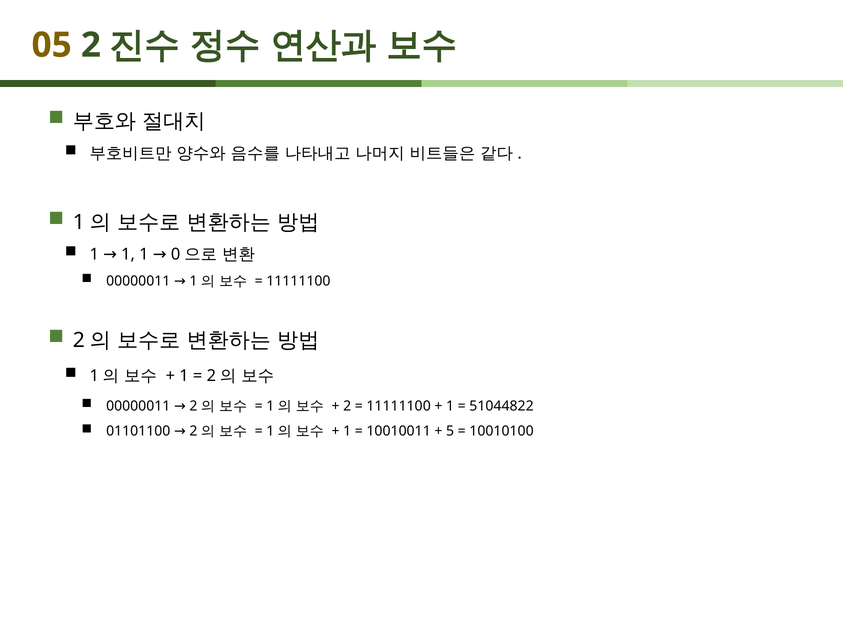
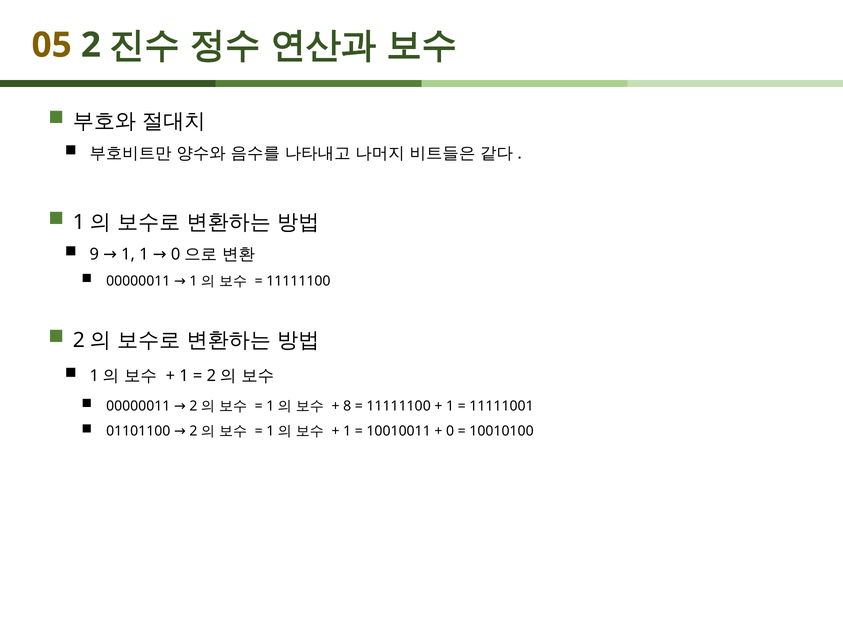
1: 1 -> 9 (94, 254)
2: 2 -> 8 (347, 406)
51044822: 51044822 -> 11111001 (502, 406)
5: 5 -> 0 (450, 431)
